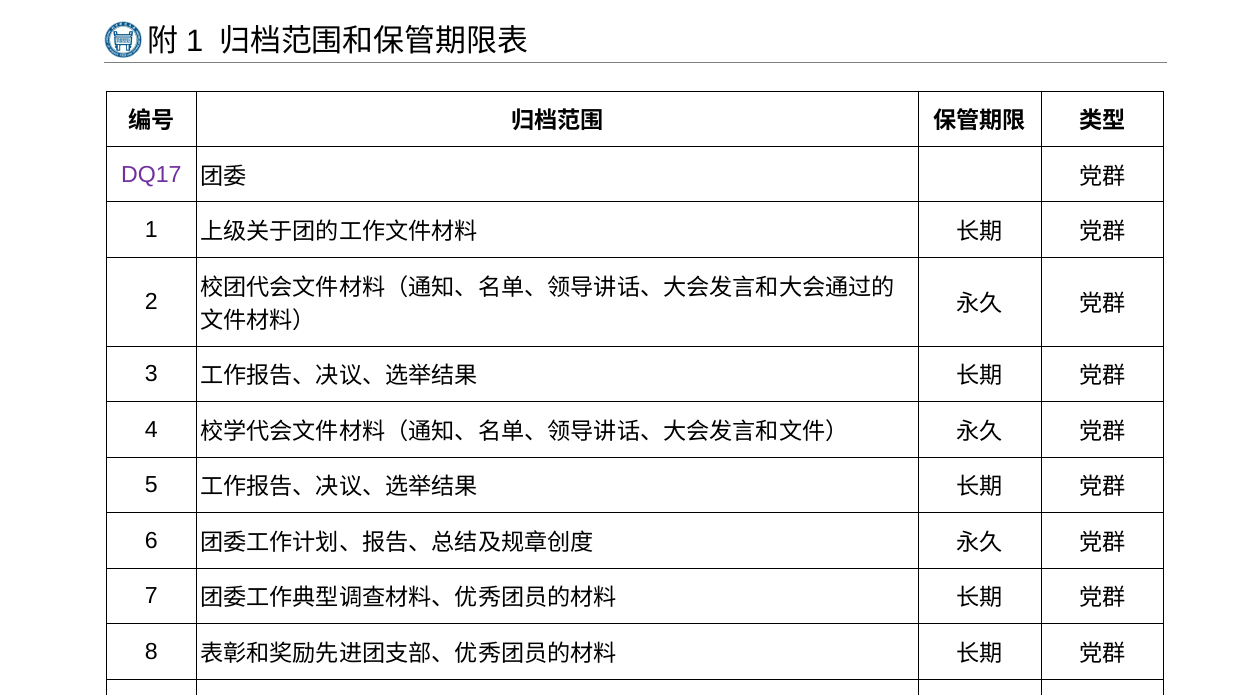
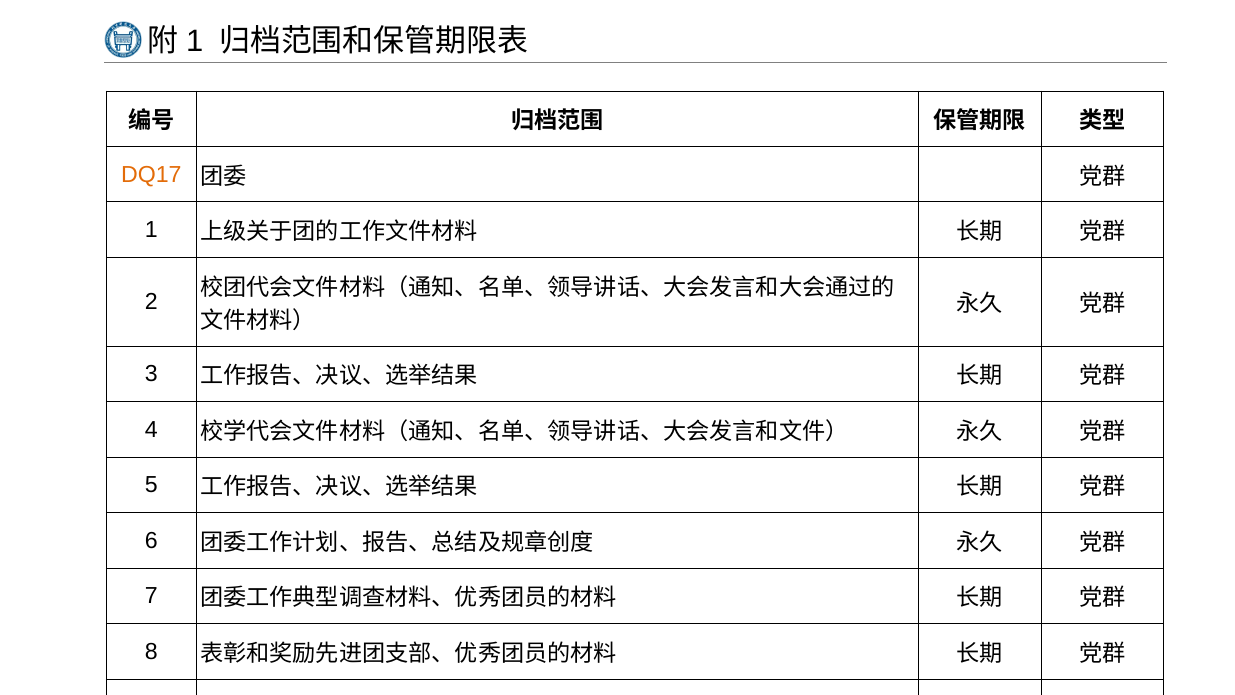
DQ17 colour: purple -> orange (151, 174)
